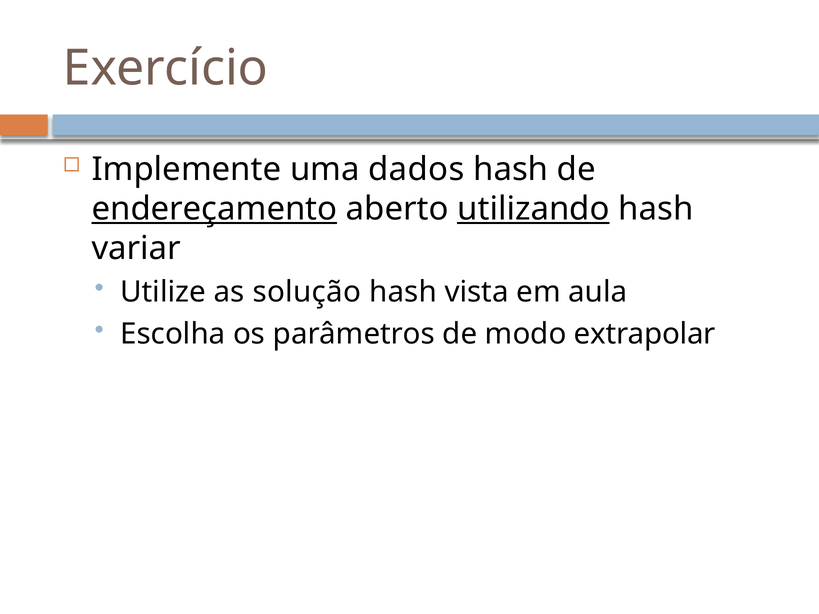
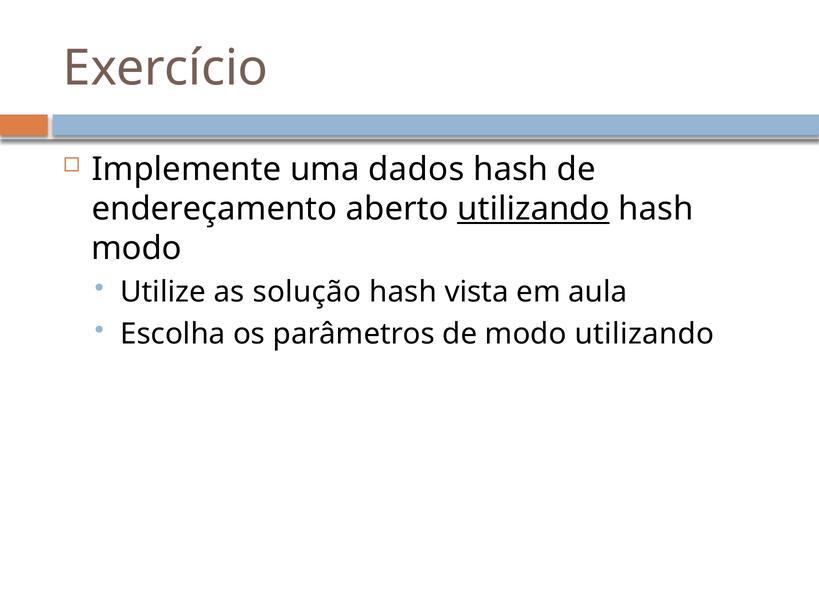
endereçamento underline: present -> none (214, 209)
variar: variar -> modo (136, 249)
modo extrapolar: extrapolar -> utilizando (644, 334)
